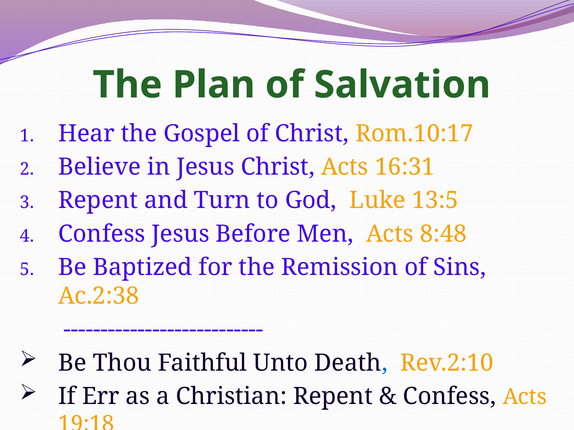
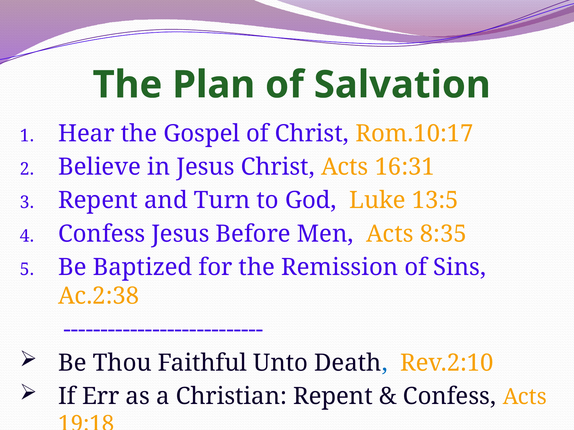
8:48: 8:48 -> 8:35 (443, 234)
